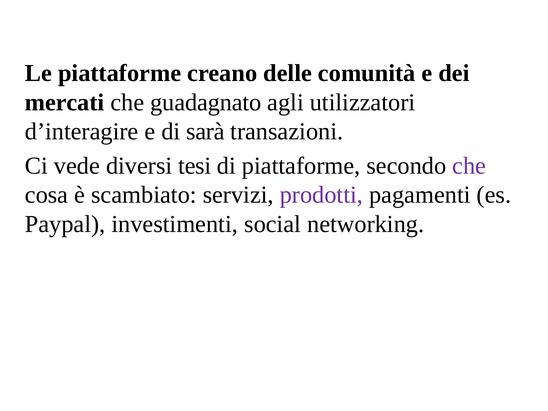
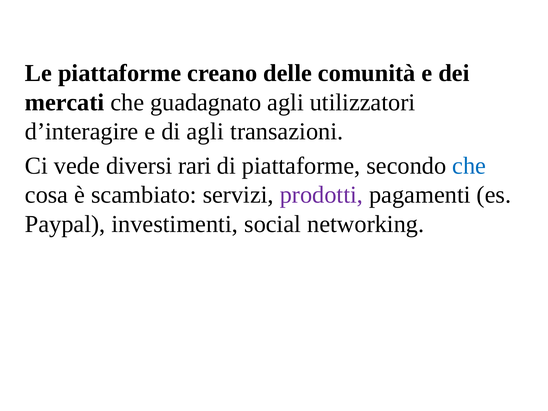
di sarà: sarà -> agli (205, 132)
tesi: tesi -> rari (195, 166)
che colour: purple -> blue (469, 166)
